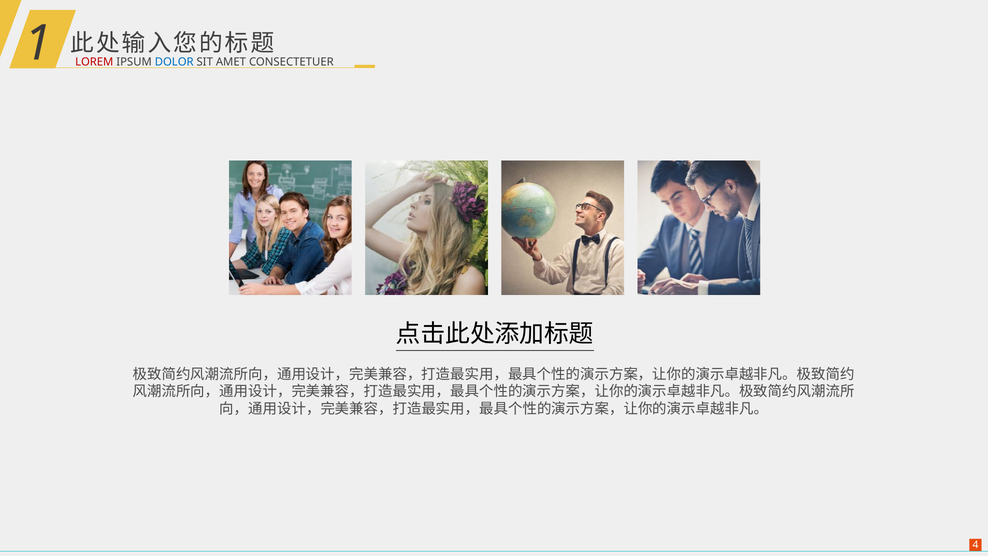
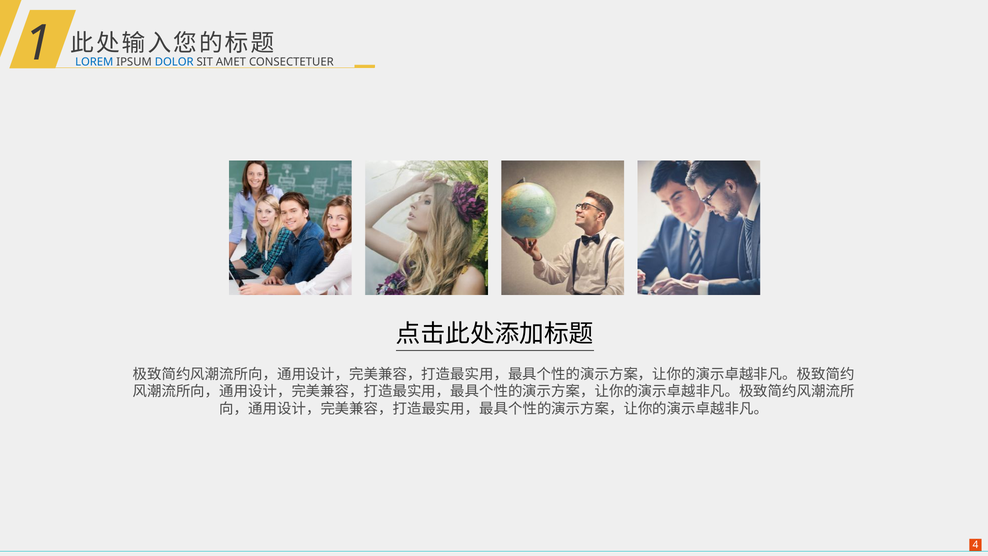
LOREM colour: red -> blue (94, 62)
